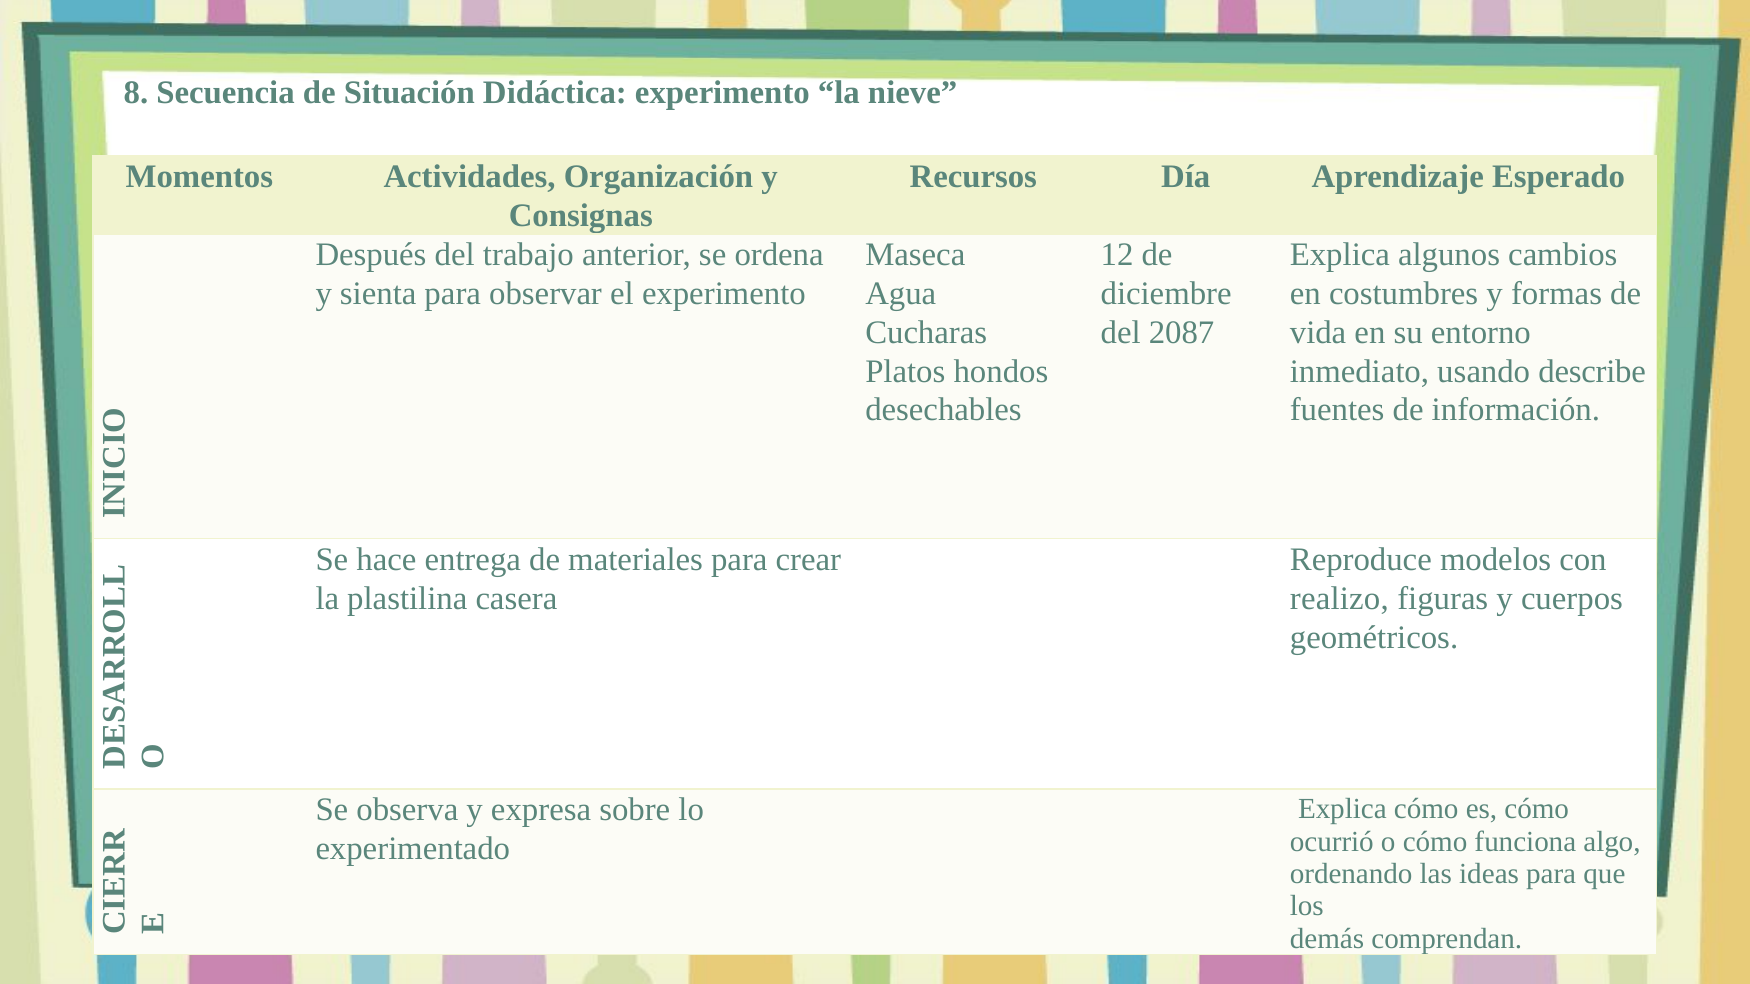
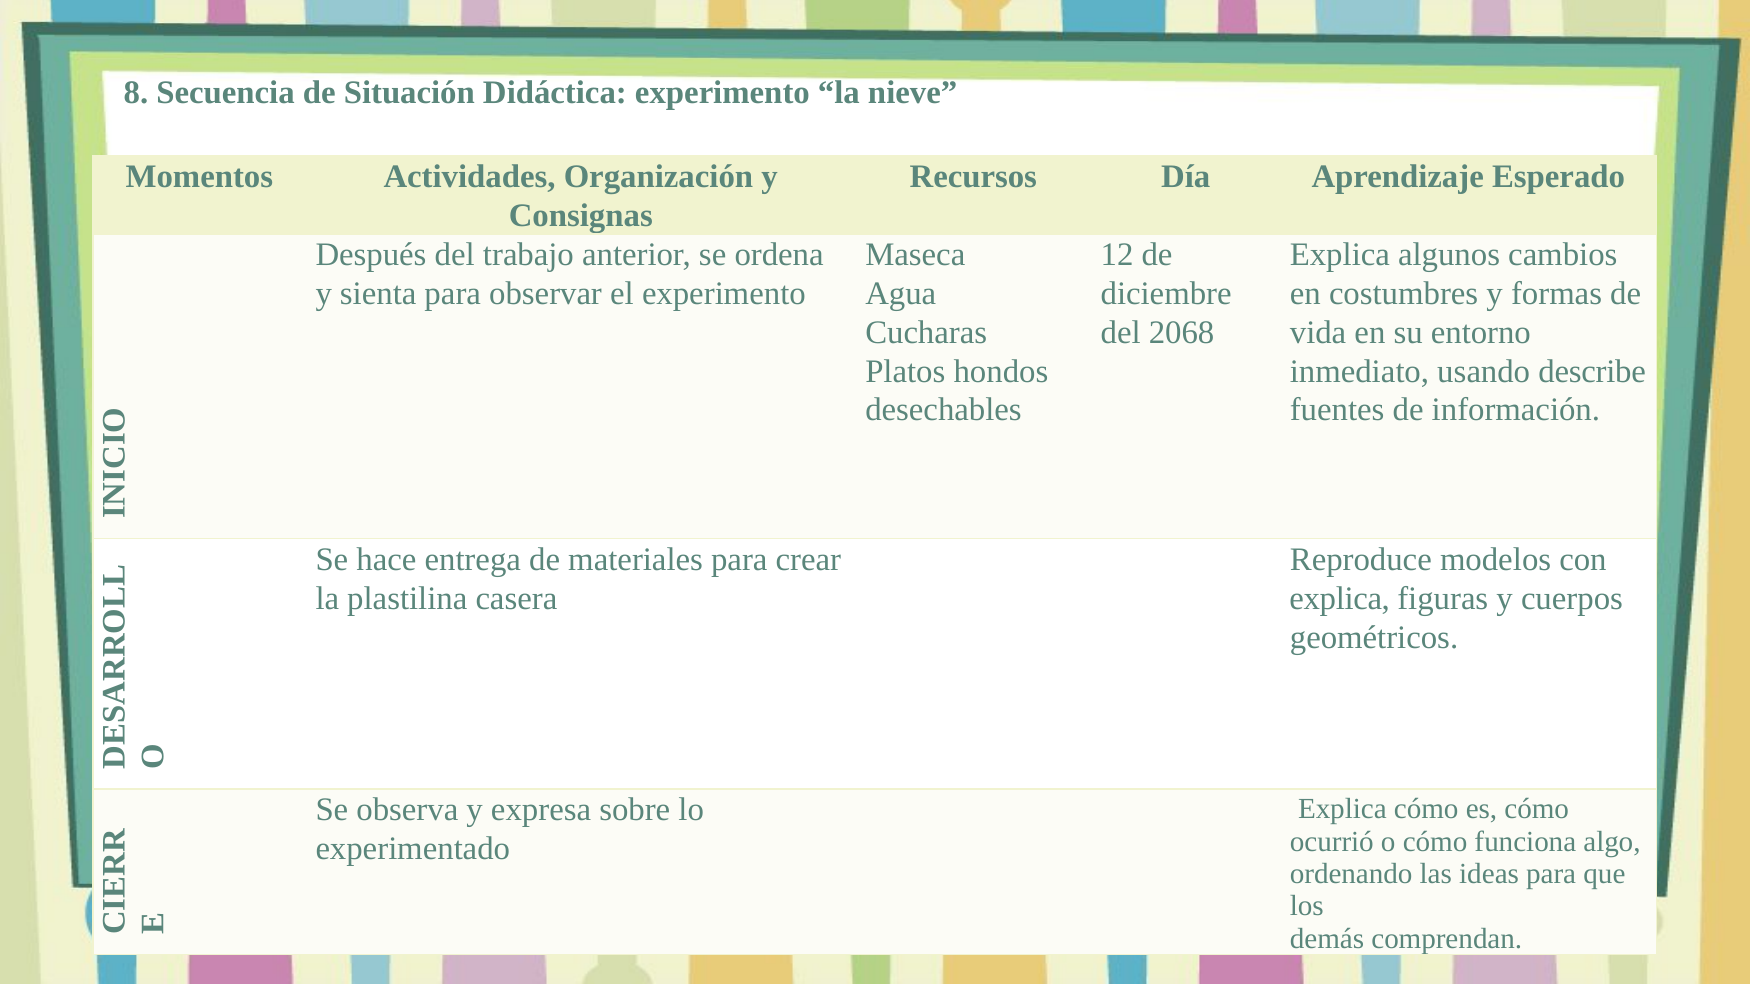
2087: 2087 -> 2068 (1182, 333)
realizo: realizo -> explica (1340, 599)
